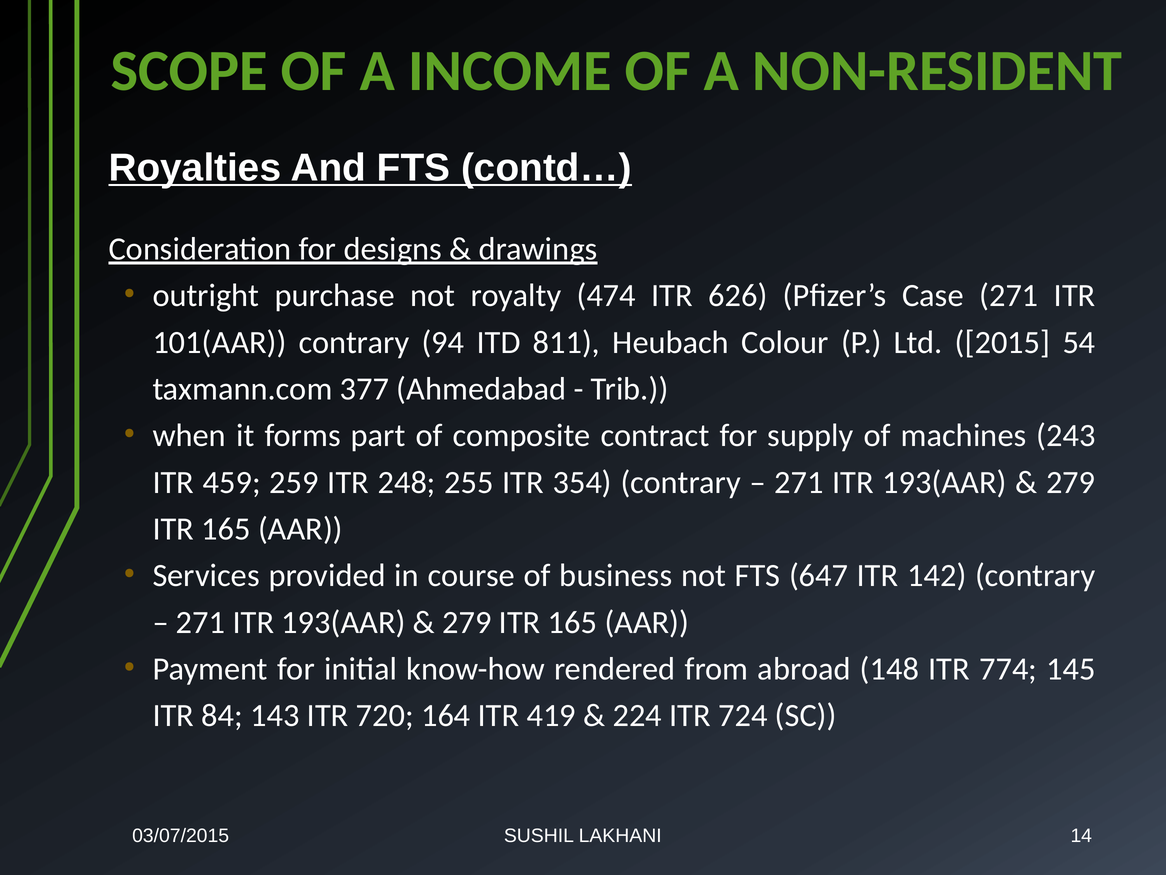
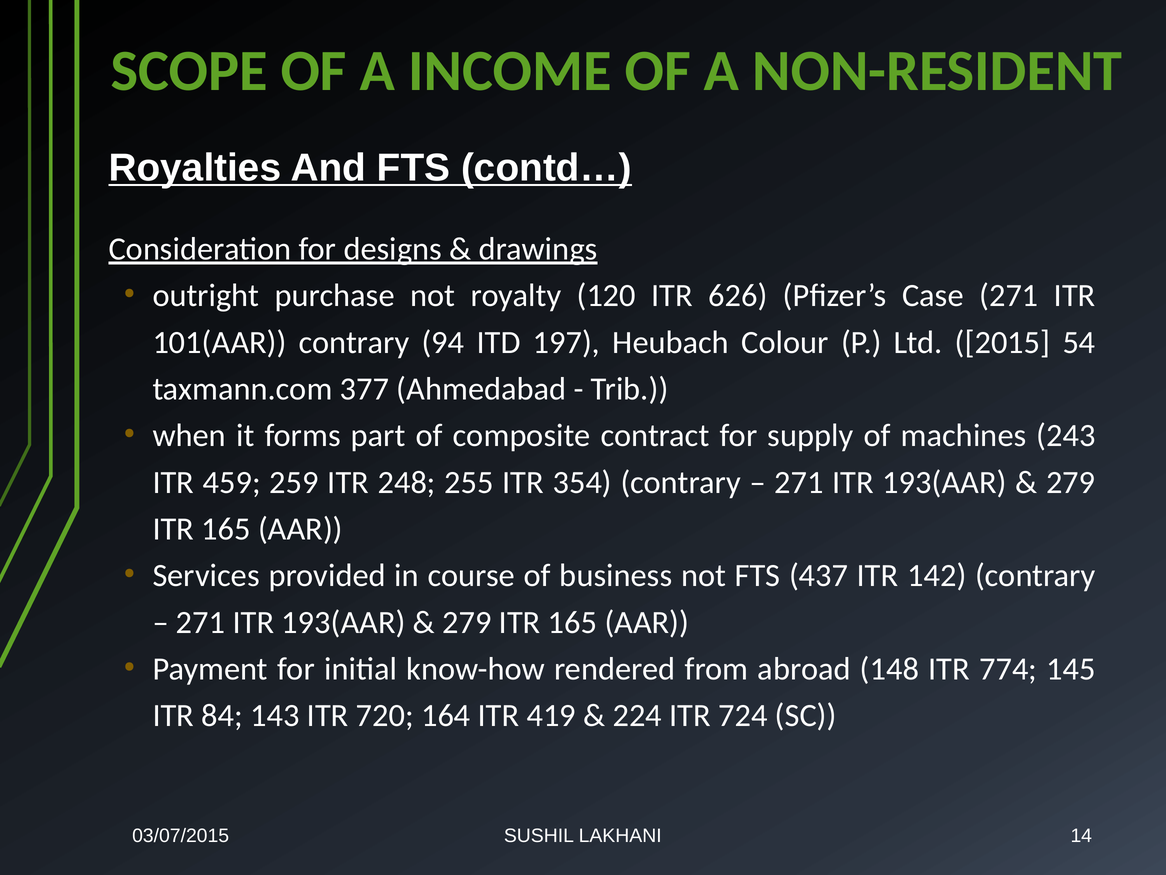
474: 474 -> 120 (606, 296)
811: 811 -> 197 (566, 342)
647: 647 -> 437 (819, 575)
